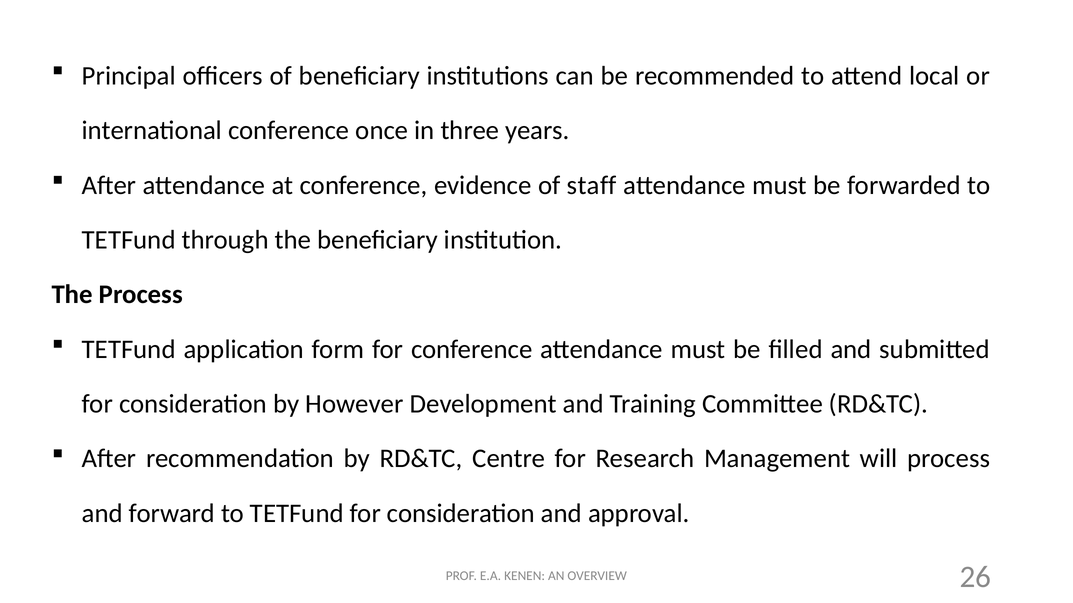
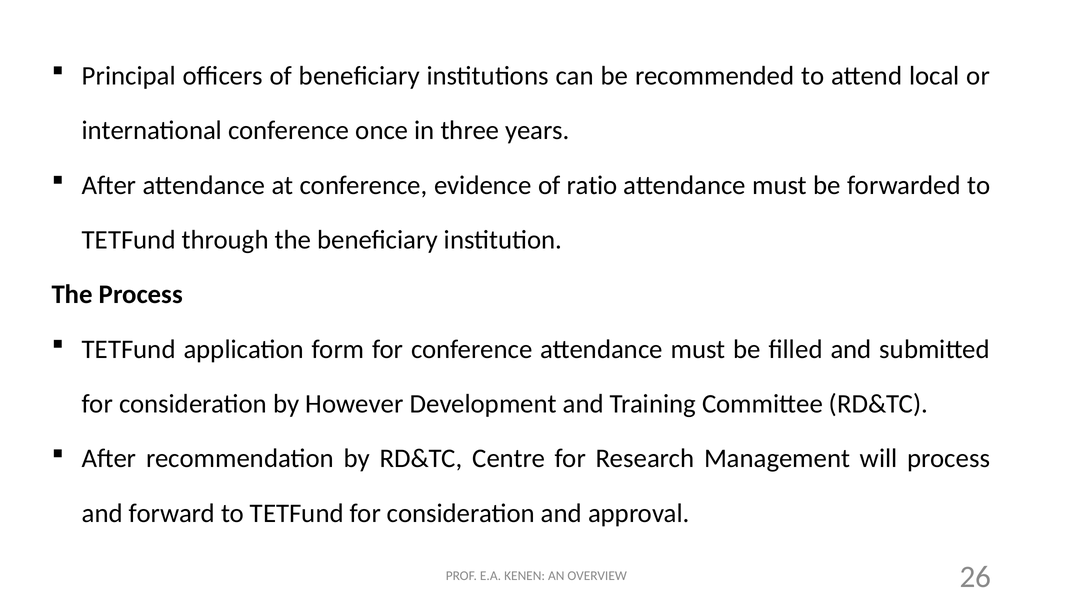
staff: staff -> ratio (592, 185)
